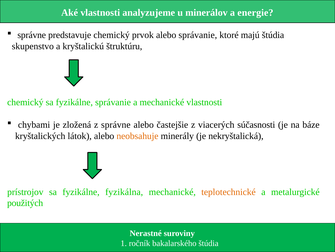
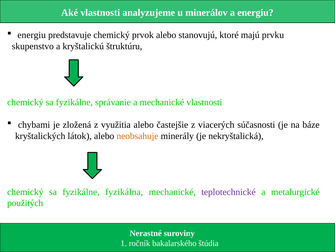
a energie: energie -> energiu (255, 13)
správne: správne -> energiu (32, 35)
alebo správanie: správanie -> stanovujú (198, 35)
majú štúdia: štúdia -> prvku (273, 35)
z správne: správne -> využitia (116, 124)
prístrojov: prístrojov -> chemický (25, 191)
teplotechnické colour: orange -> purple (229, 191)
